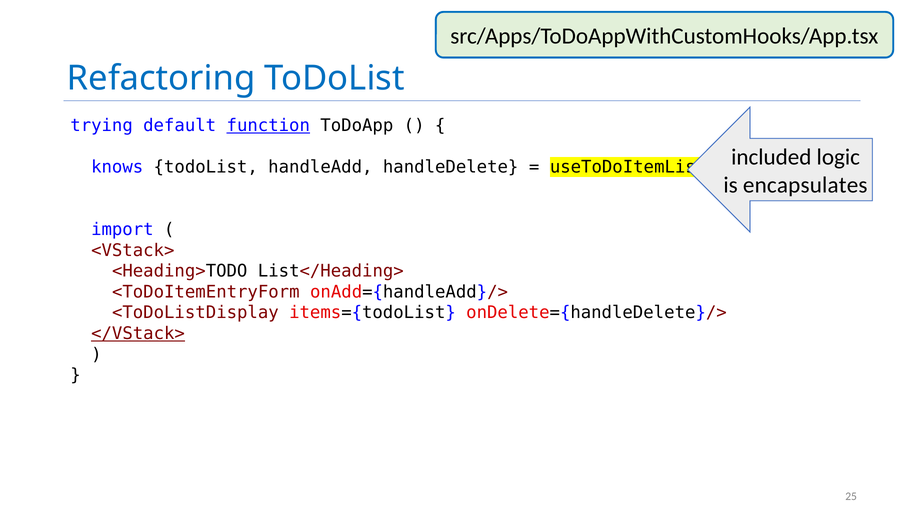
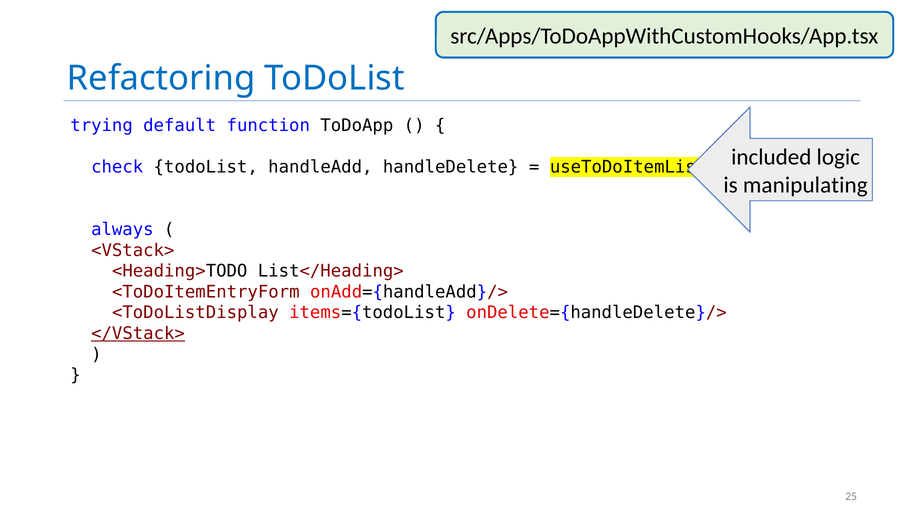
function underline: present -> none (268, 125)
knows: knows -> check (117, 167)
encapsulates: encapsulates -> manipulating (805, 185)
import: import -> always (122, 229)
